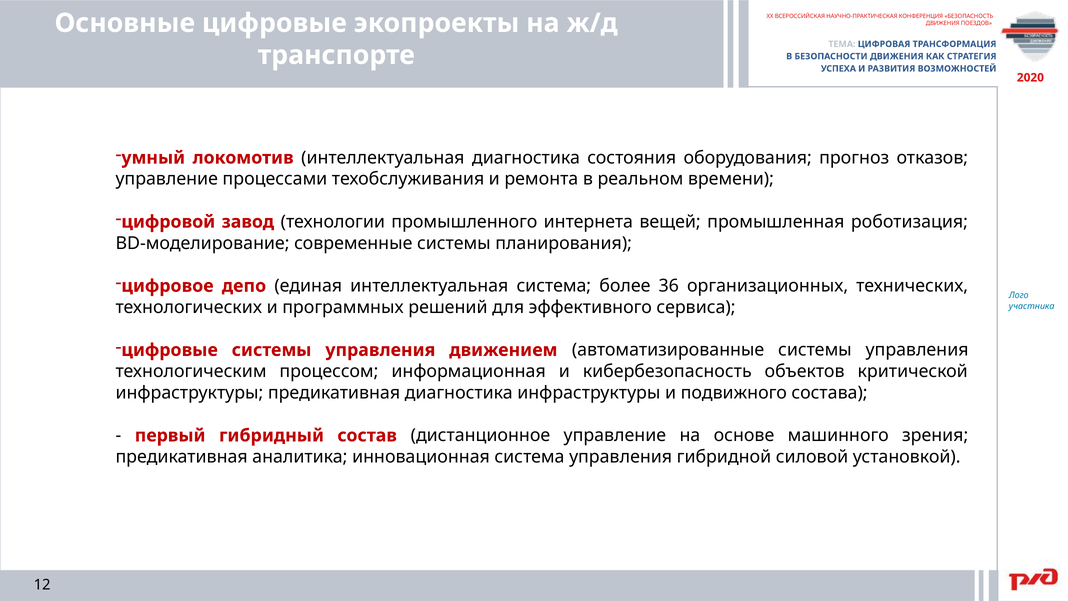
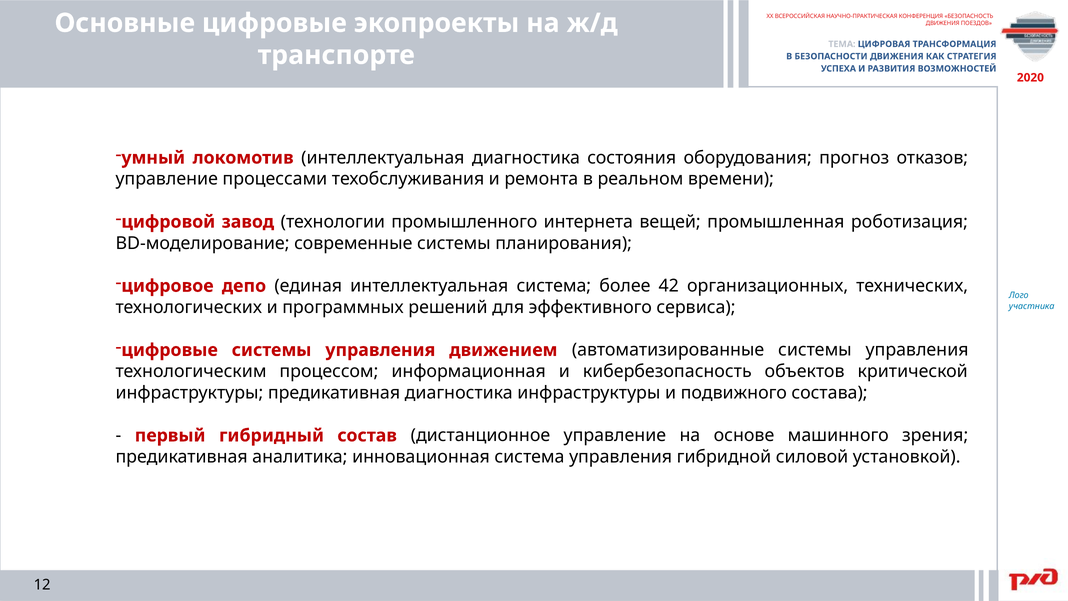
36: 36 -> 42 (669, 286)
